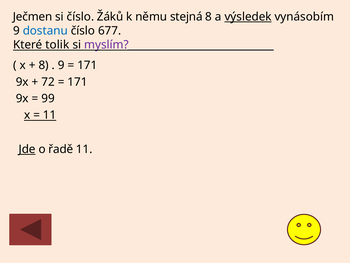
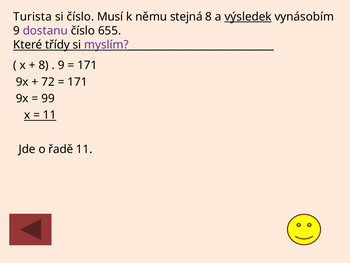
Ječmen: Ječmen -> Turista (33, 17)
Žáků: Žáků -> Musí (110, 17)
dostanu colour: blue -> purple (45, 31)
677: 677 -> 655 (110, 31)
tolik: tolik -> třídy (57, 45)
Jde underline: present -> none (27, 149)
